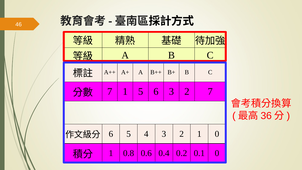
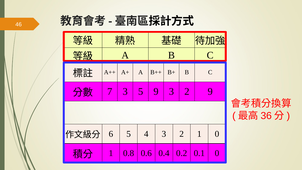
7 1: 1 -> 3 (125, 92)
5 6: 6 -> 9 (156, 92)
2 7: 7 -> 9 (210, 92)
